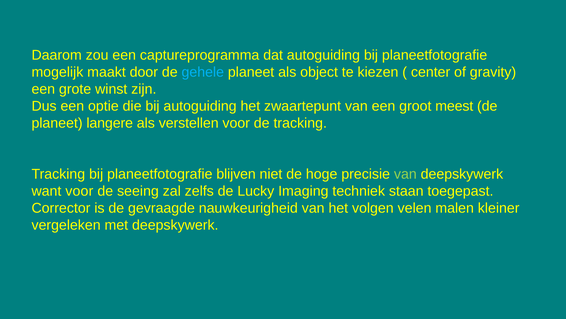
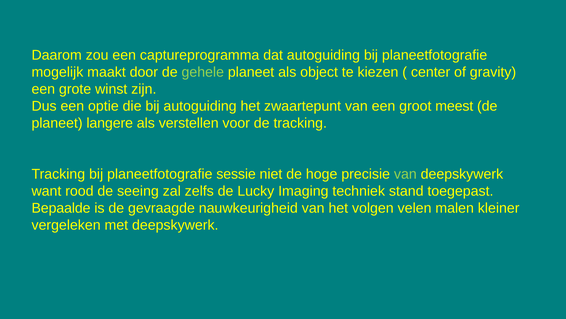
gehele colour: light blue -> light green (203, 72)
blijven: blijven -> sessie (236, 174)
want voor: voor -> rood (79, 191)
staan: staan -> stand (406, 191)
Corrector: Corrector -> Bepaalde (61, 208)
